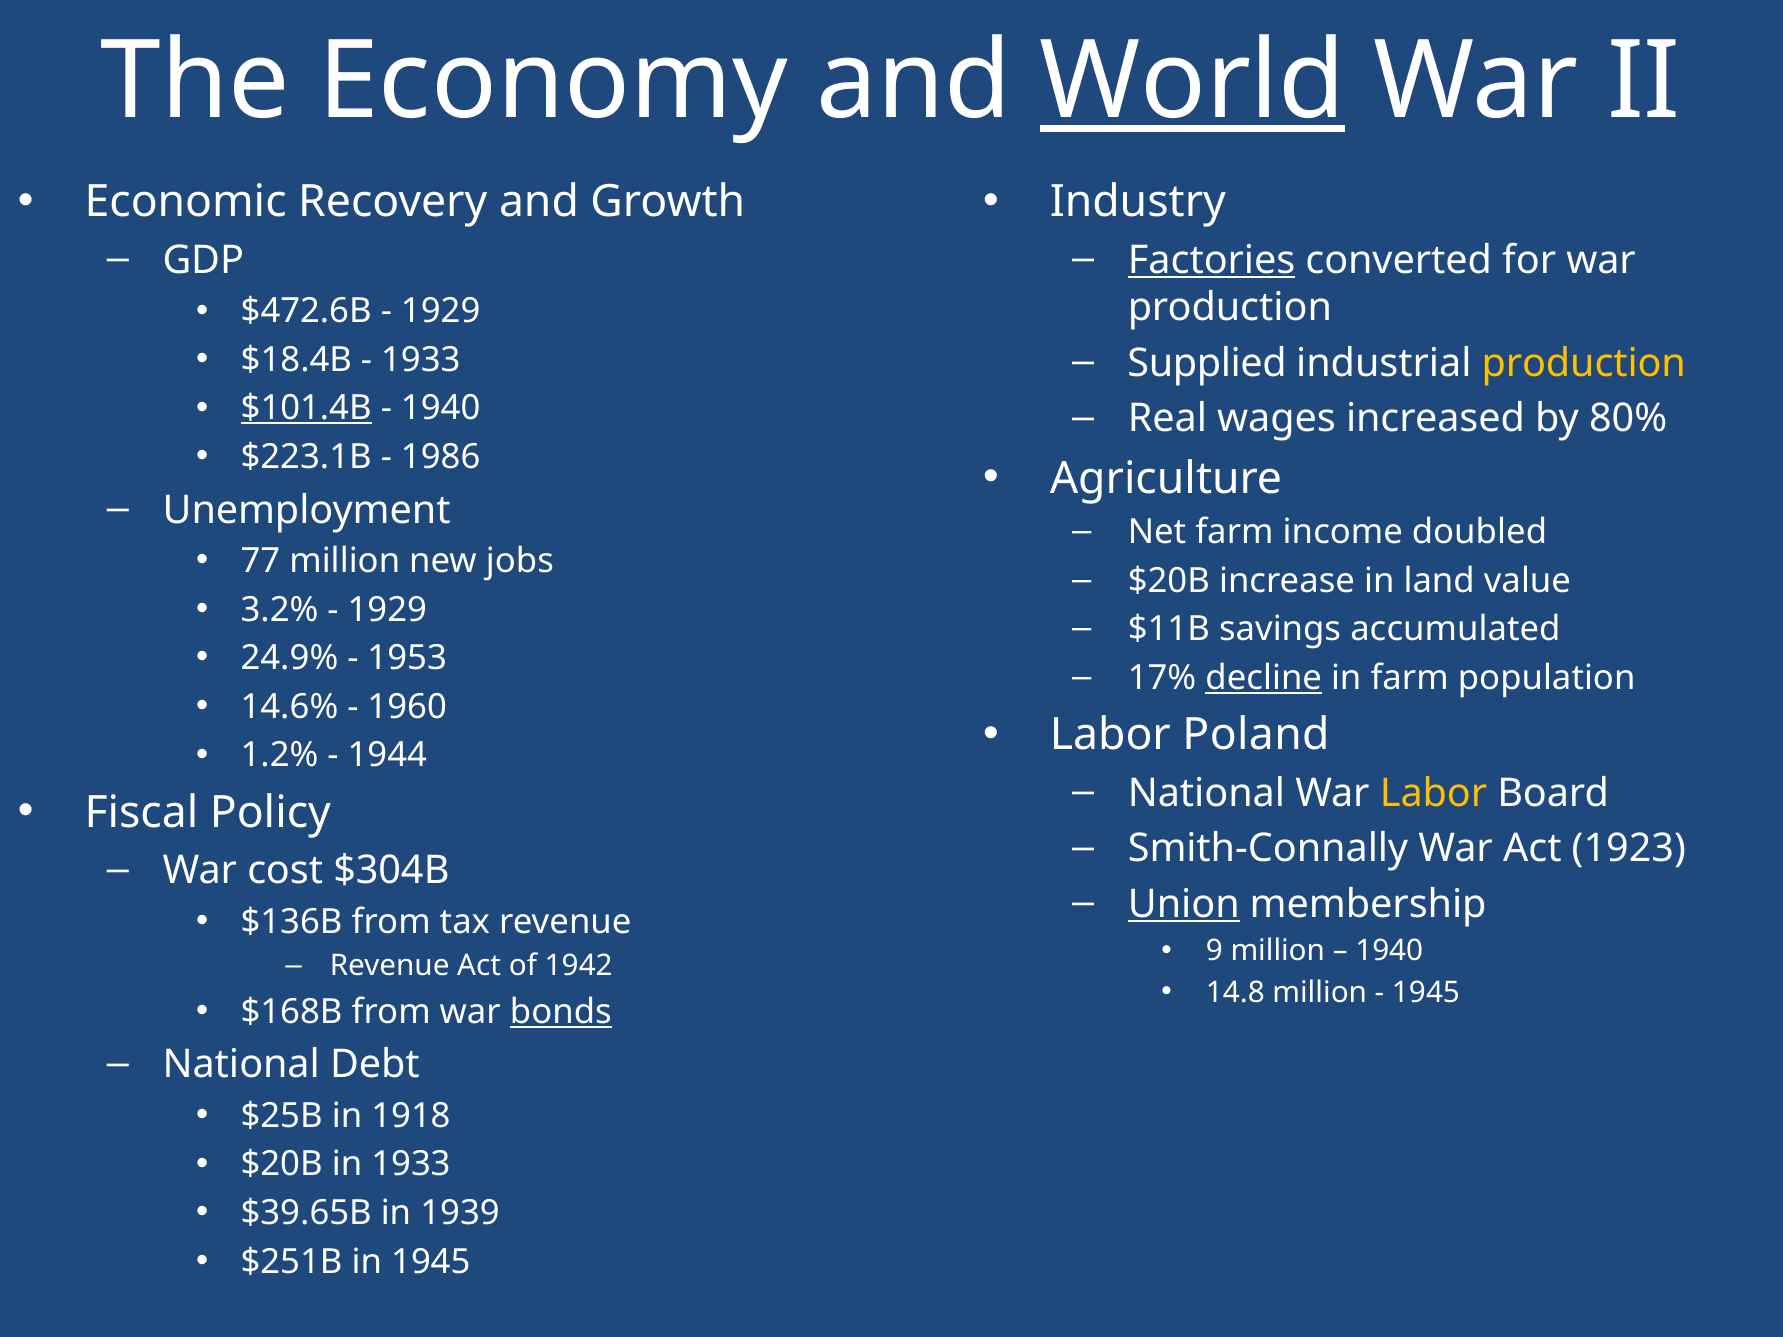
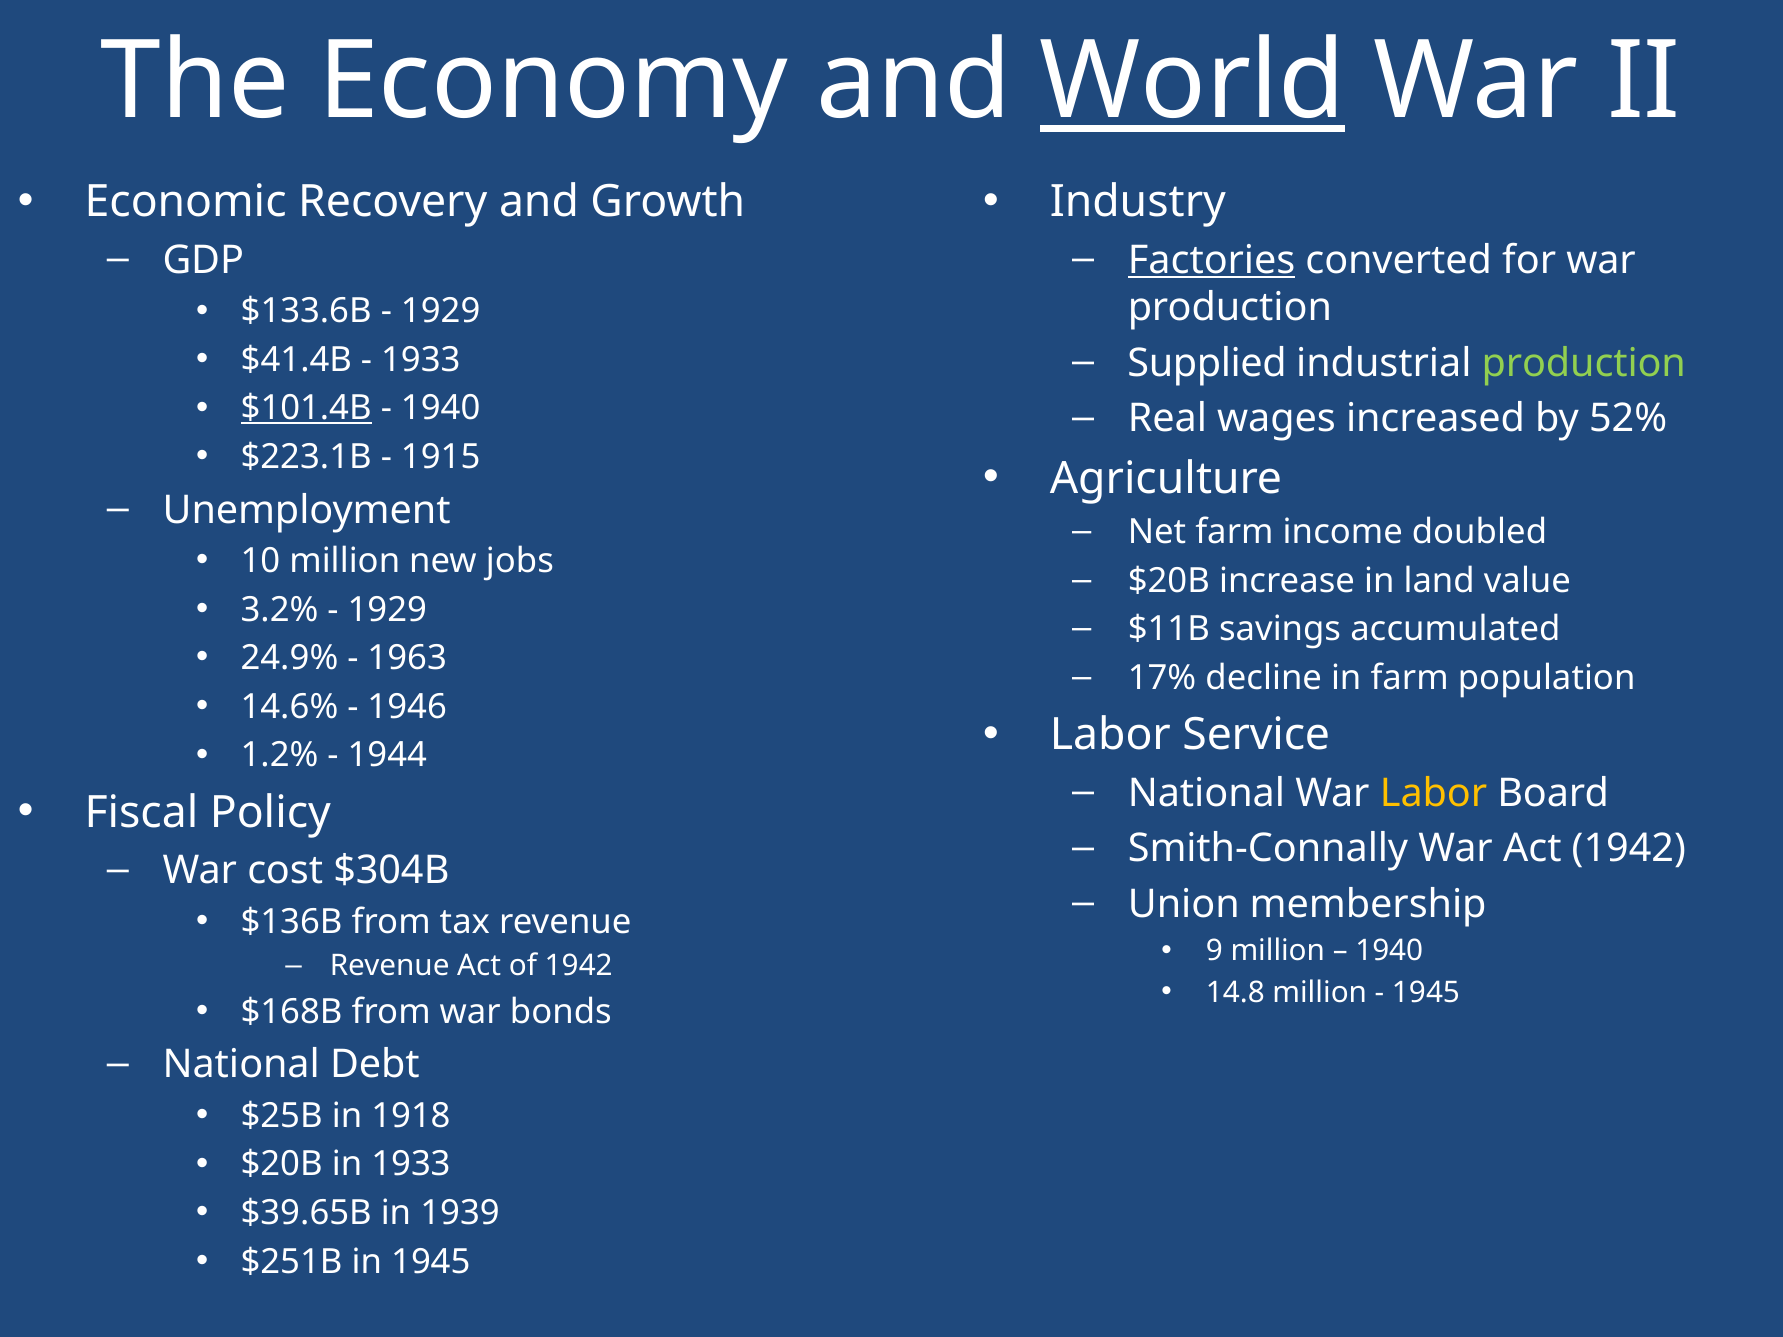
$472.6B: $472.6B -> $133.6B (306, 311)
$18.4B: $18.4B -> $41.4B (296, 360)
production colour: yellow -> light green (1584, 363)
80%: 80% -> 52% (1628, 419)
1986: 1986 -> 1915 (441, 457)
77: 77 -> 10 (260, 561)
1953: 1953 -> 1963 (407, 658)
decline underline: present -> none (1264, 678)
1960: 1960 -> 1946 (407, 707)
Poland: Poland -> Service (1256, 735)
Act 1923: 1923 -> 1942 (1629, 849)
Union underline: present -> none (1184, 904)
bonds underline: present -> none (561, 1012)
